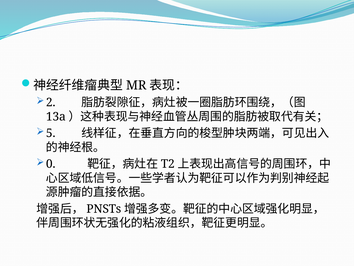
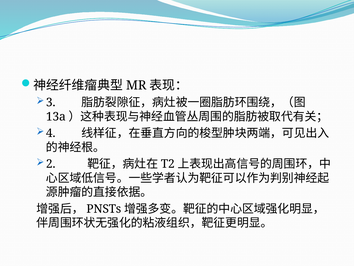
2: 2 -> 3 (51, 102)
5: 5 -> 4 (51, 133)
0: 0 -> 2 (51, 164)
